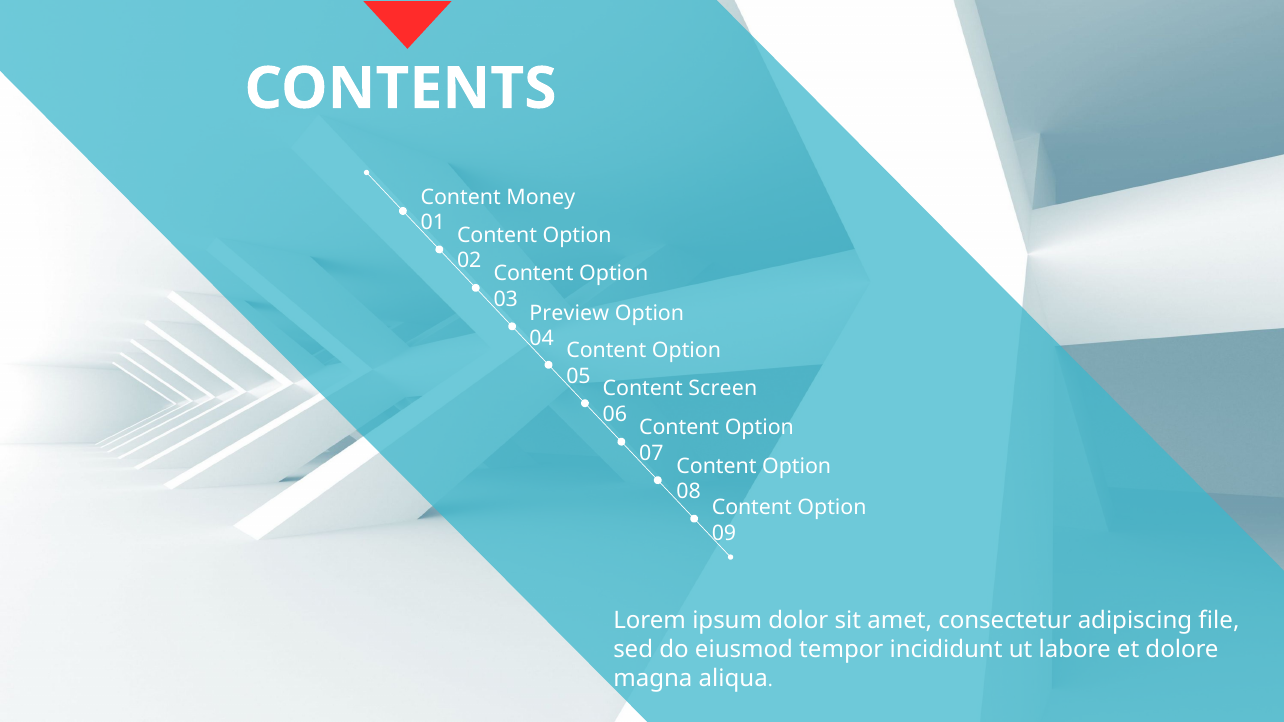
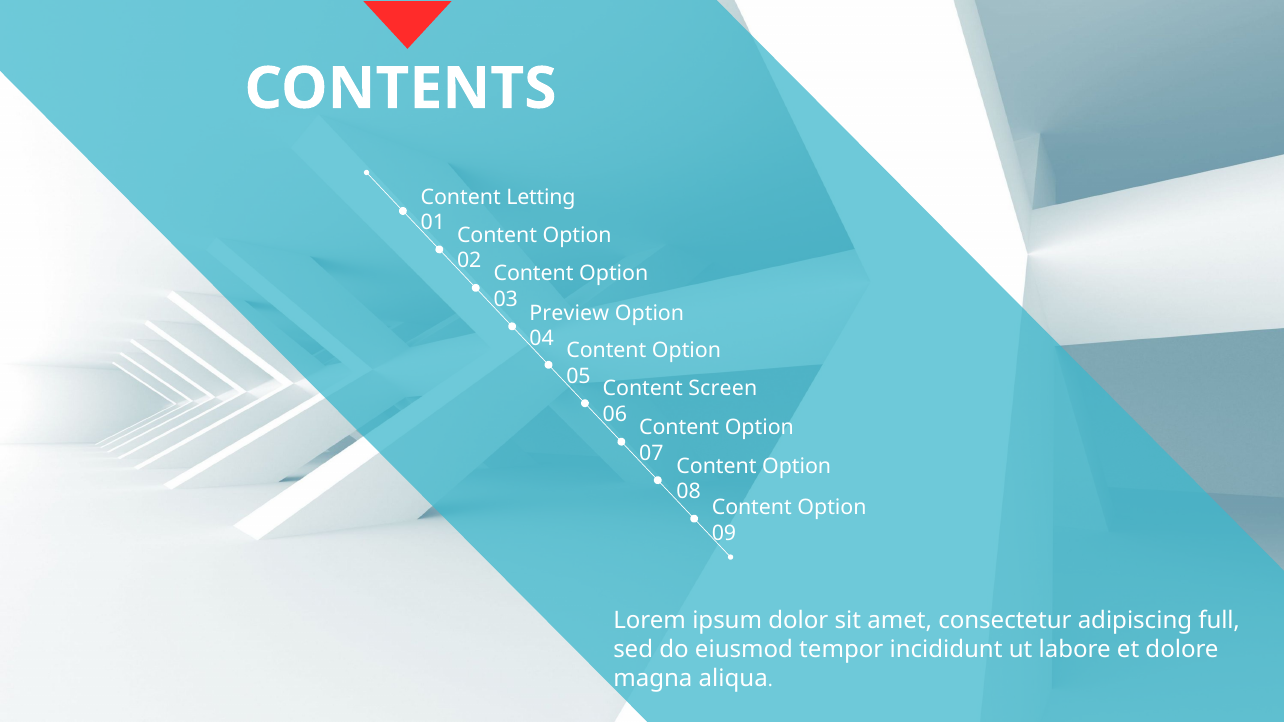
Money: Money -> Letting (541, 197)
file: file -> full (1219, 621)
